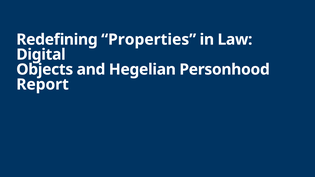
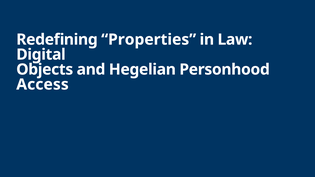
Report: Report -> Access (42, 85)
